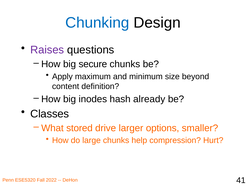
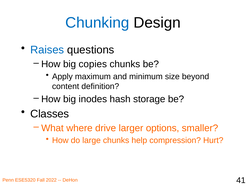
Raises colour: purple -> blue (47, 50)
secure: secure -> copies (93, 64)
already: already -> storage (149, 99)
stored: stored -> where (79, 128)
